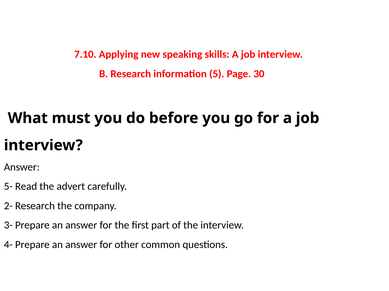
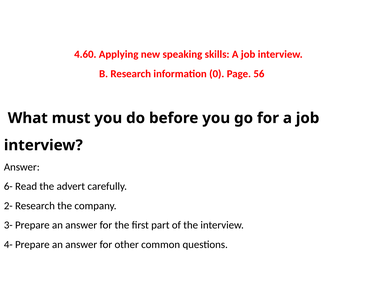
7.10: 7.10 -> 4.60 (85, 55)
5: 5 -> 0 (217, 74)
30: 30 -> 56 (259, 74)
5-: 5- -> 6- (8, 187)
